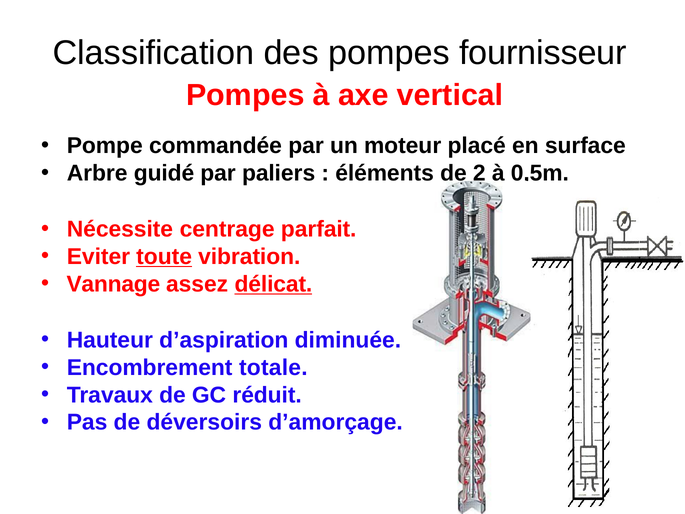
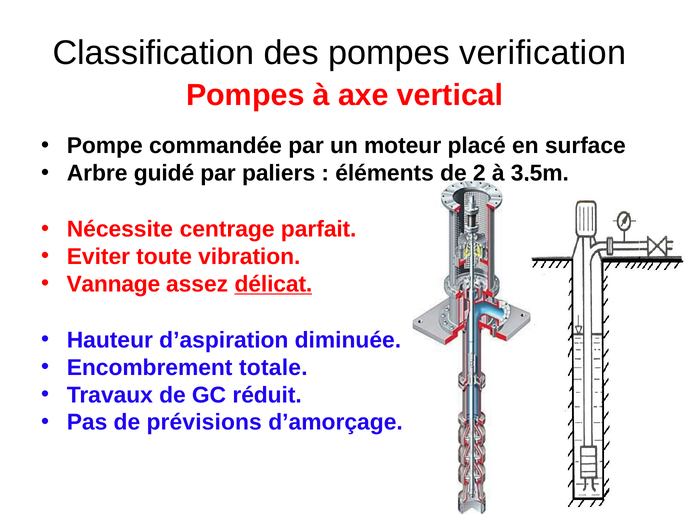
fournisseur: fournisseur -> verification (543, 53)
0,5m: 0,5m -> 3,5m (540, 173)
toute underline: present -> none (164, 257)
déversoirs: déversoirs -> prévisions (204, 422)
